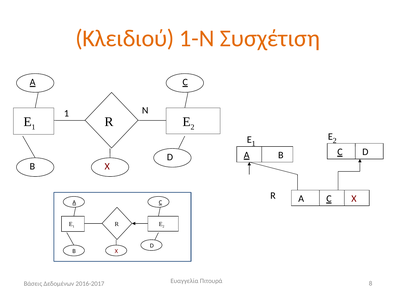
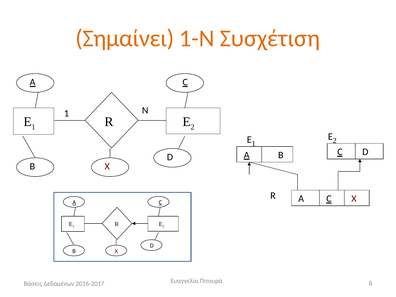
Κλειδιού: Κλειδιού -> Σημαίνει (125, 38)
